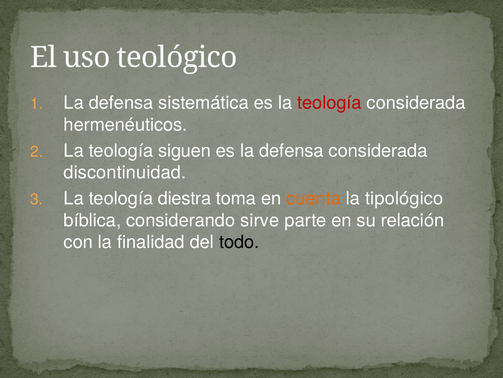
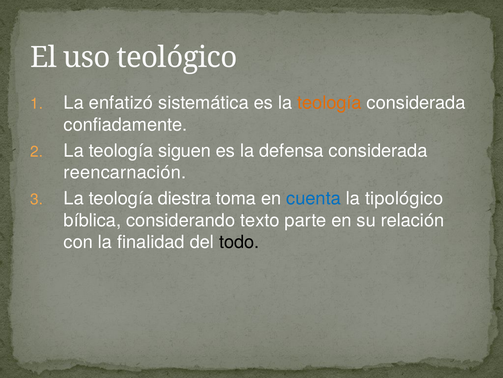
defensa: defensa -> enfatizó (121, 103)
teología colour: red -> orange (329, 103)
hermenéuticos: hermenéuticos -> confiadamente (125, 124)
discontinuidad: discontinuidad -> reencarnación (125, 172)
cuenta colour: orange -> blue (314, 198)
sirve: sirve -> texto (260, 220)
